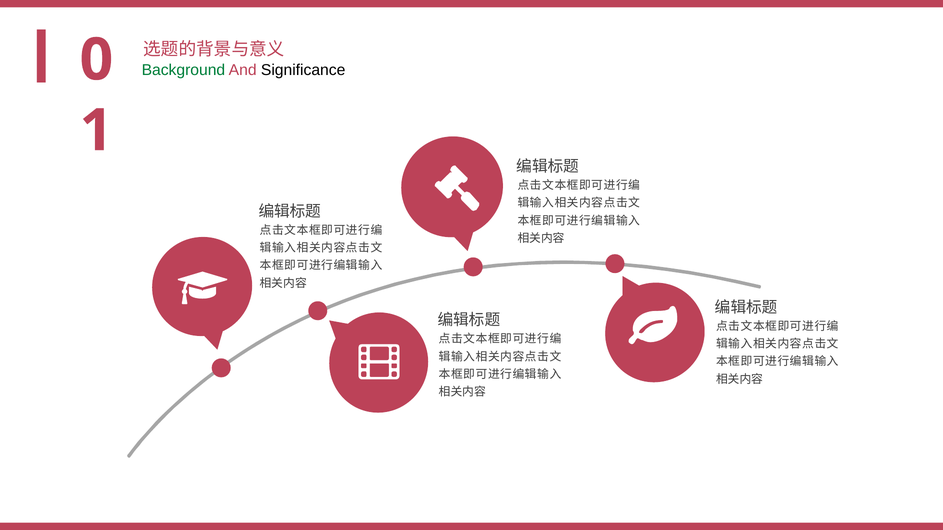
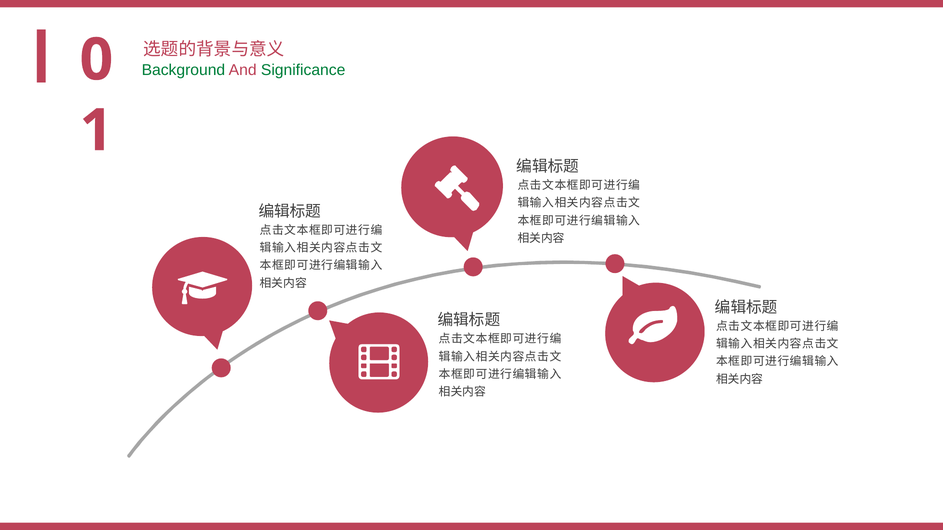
Significance colour: black -> green (303, 70)
